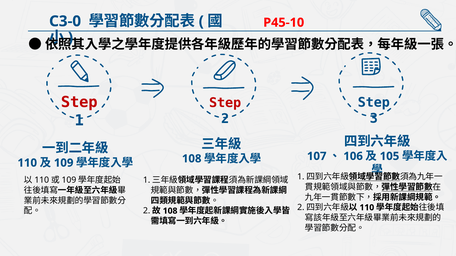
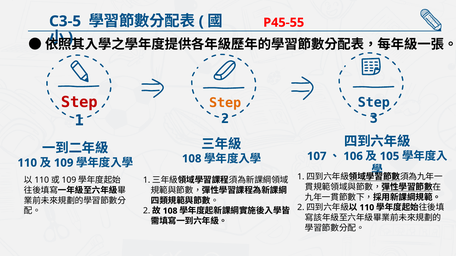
C3-0: C3-0 -> C3-5 (65, 21)
P45-10: P45-10 -> P45-55 (284, 23)
Step colour: red -> orange (225, 103)
